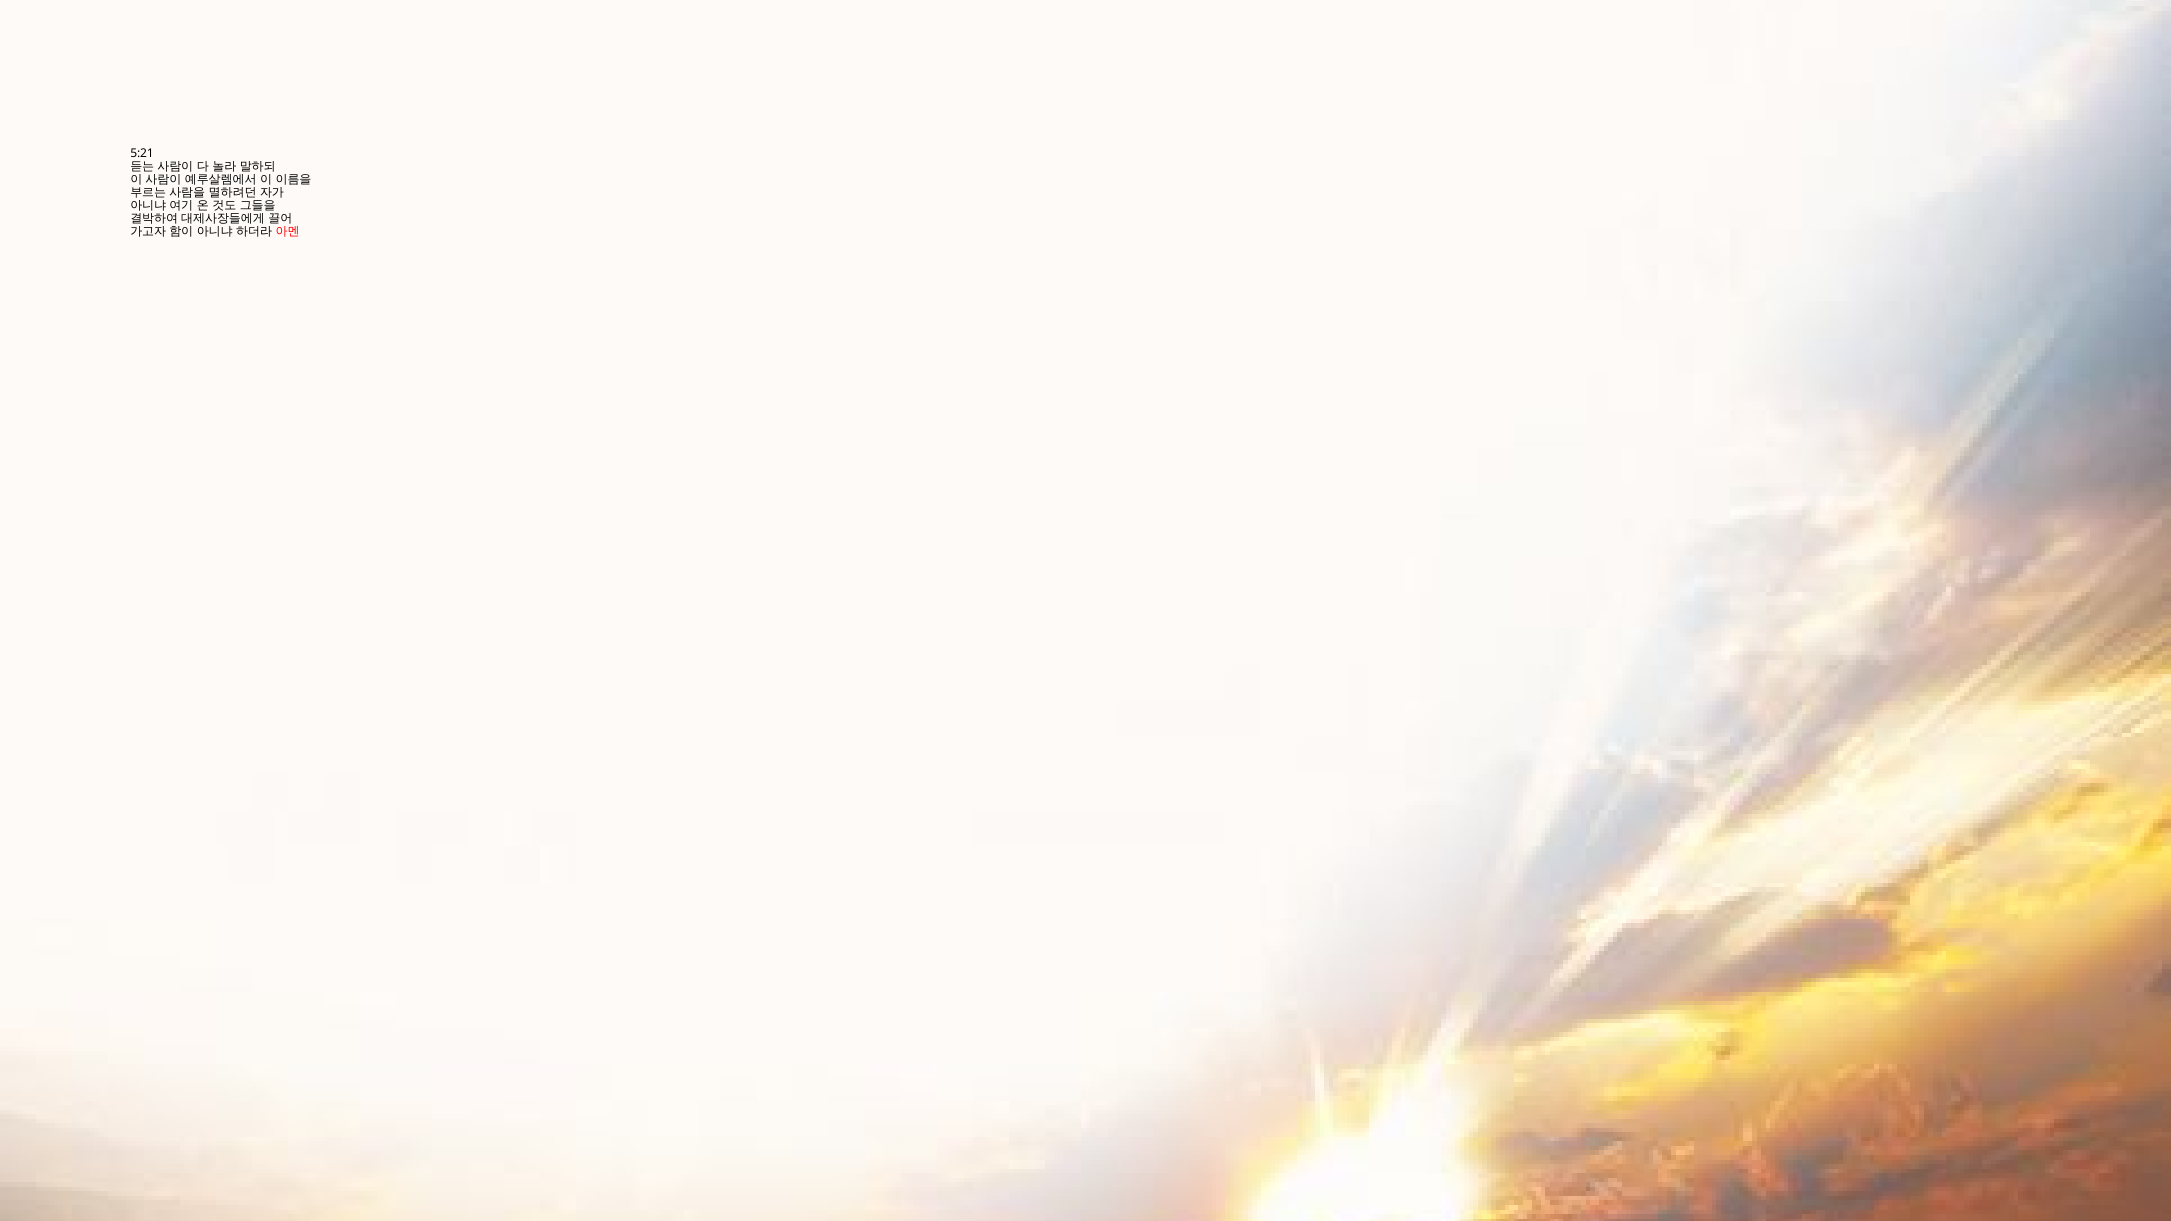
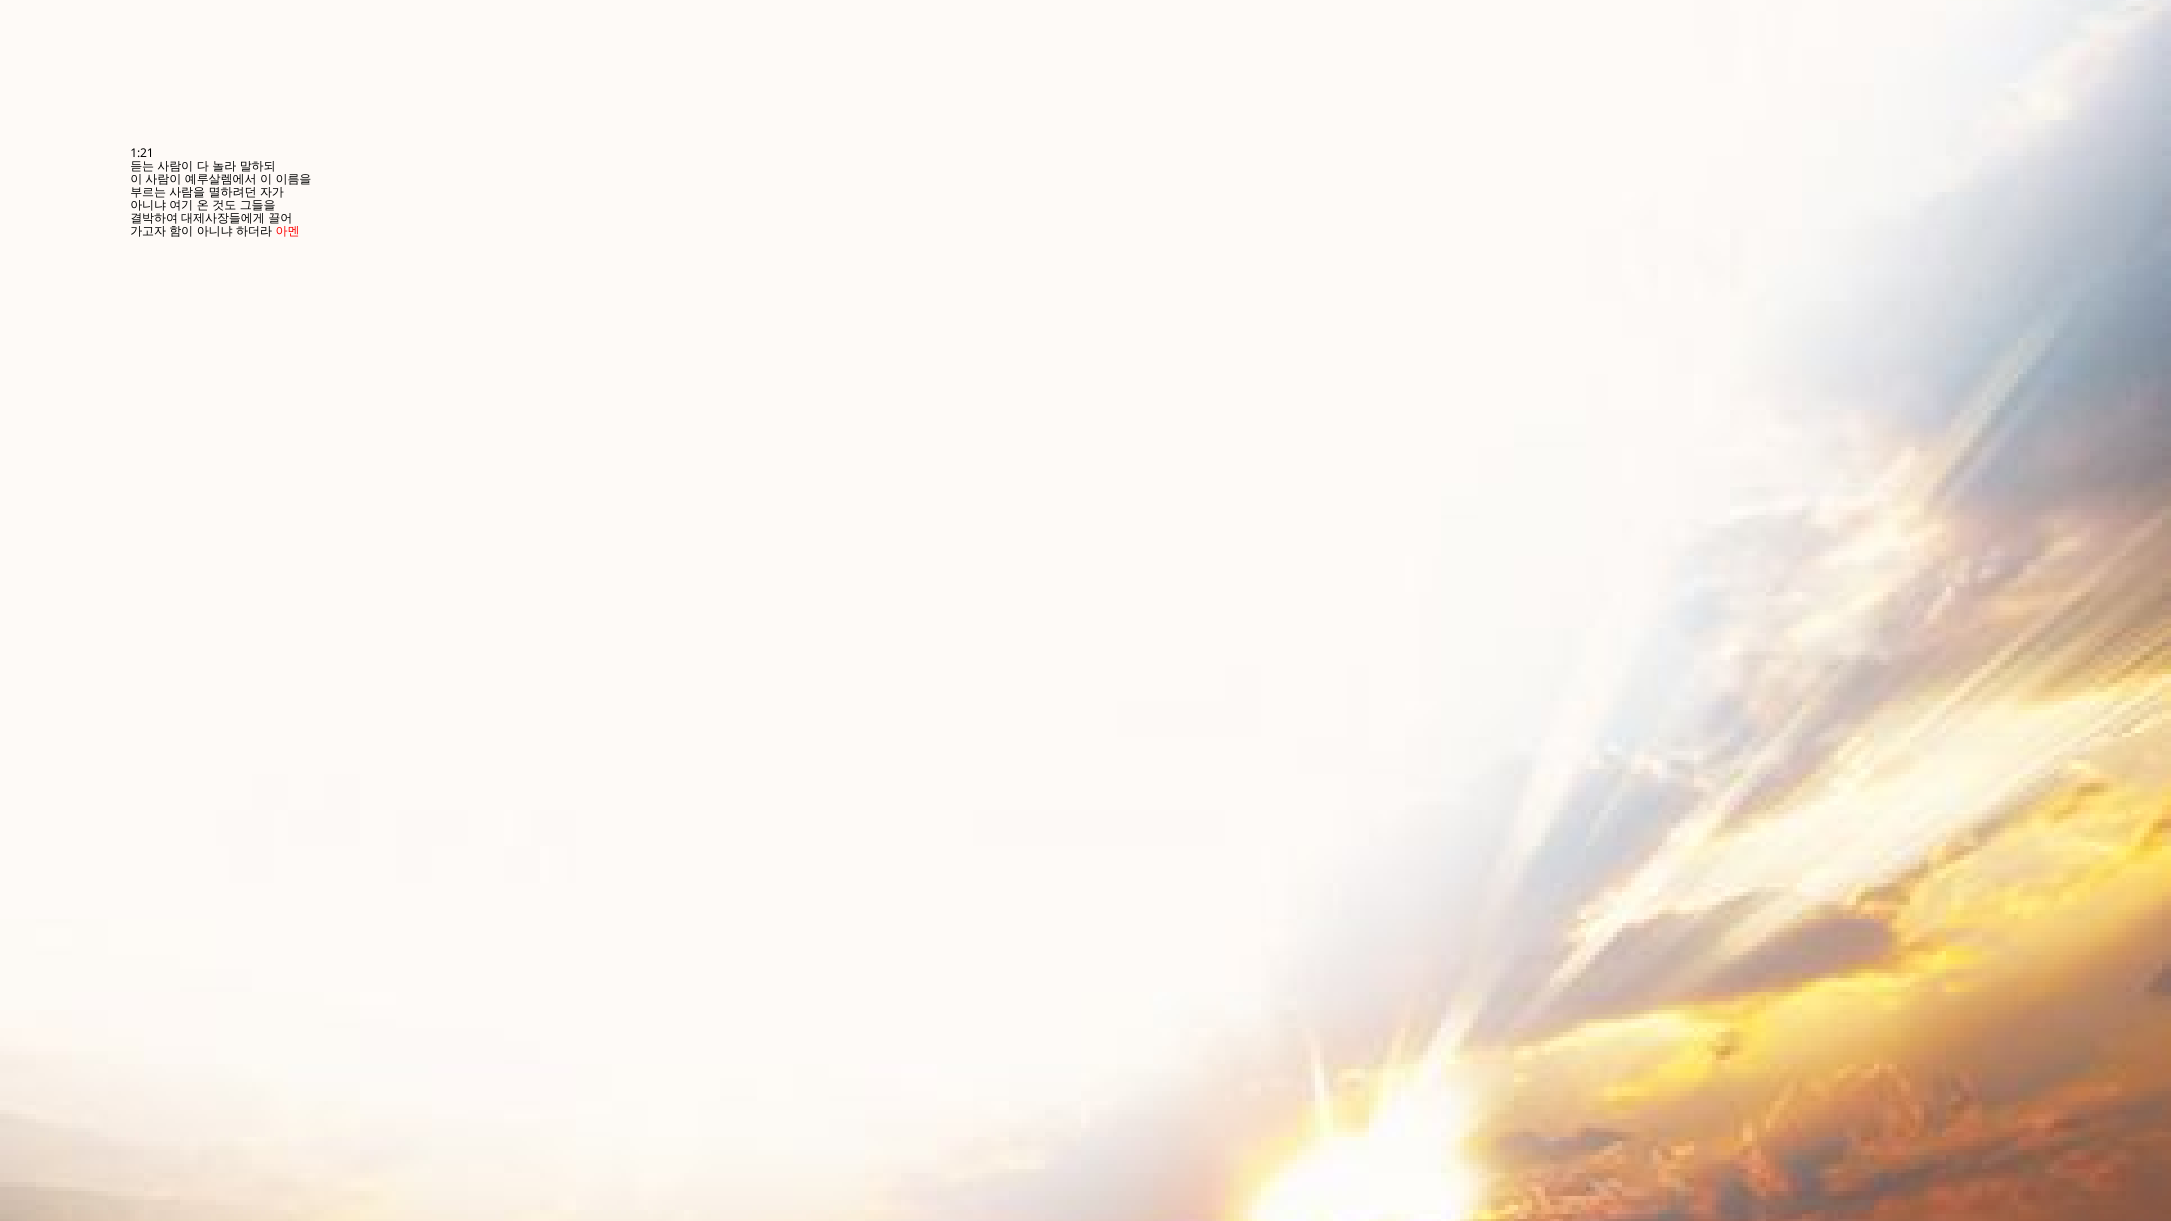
5:21: 5:21 -> 1:21 (142, 154)
